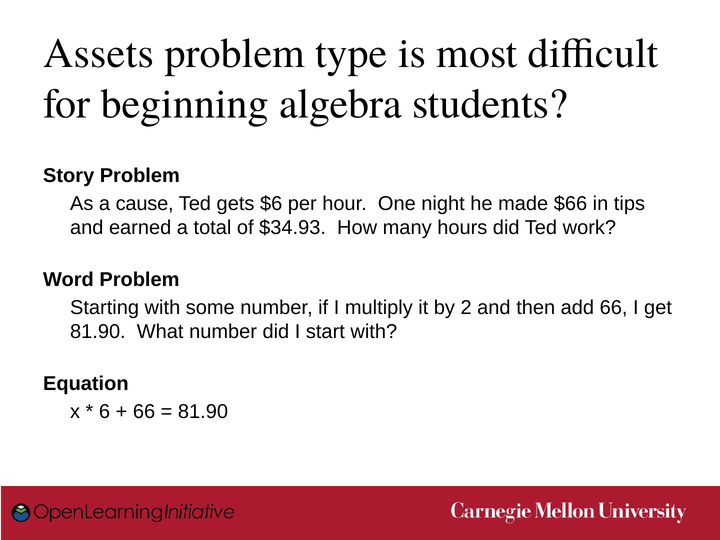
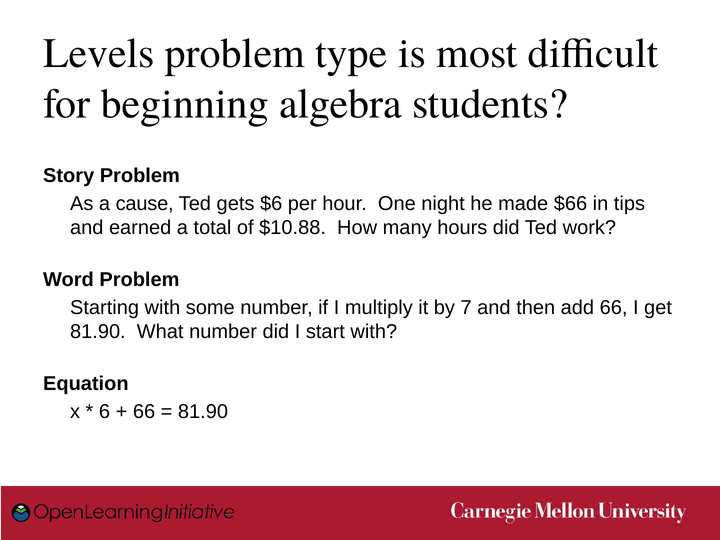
Assets: Assets -> Levels (99, 53)
$34.93: $34.93 -> $10.88 (293, 228)
2: 2 -> 7 (466, 308)
